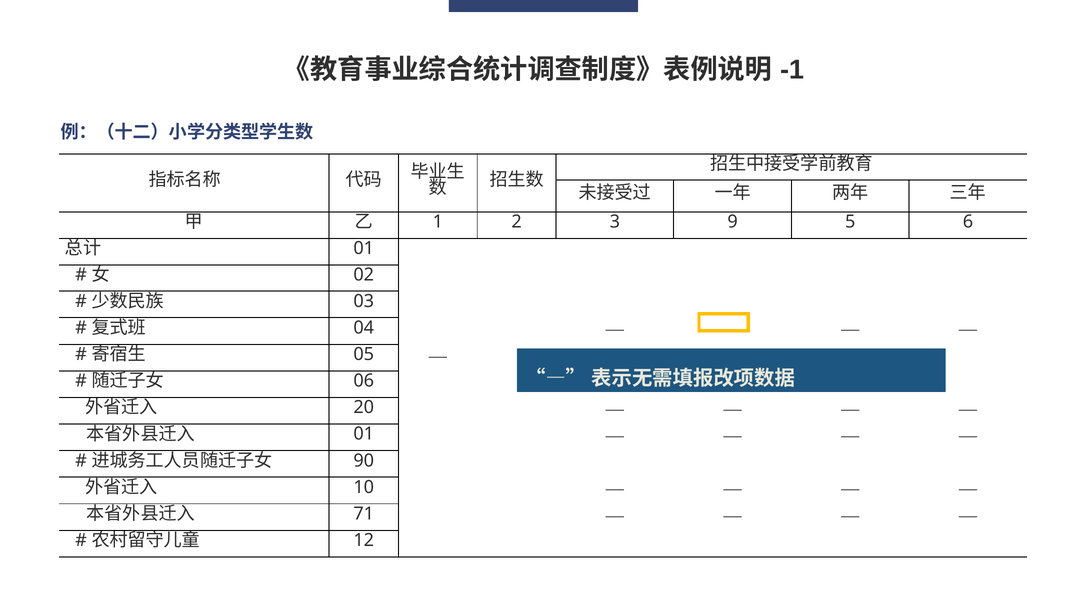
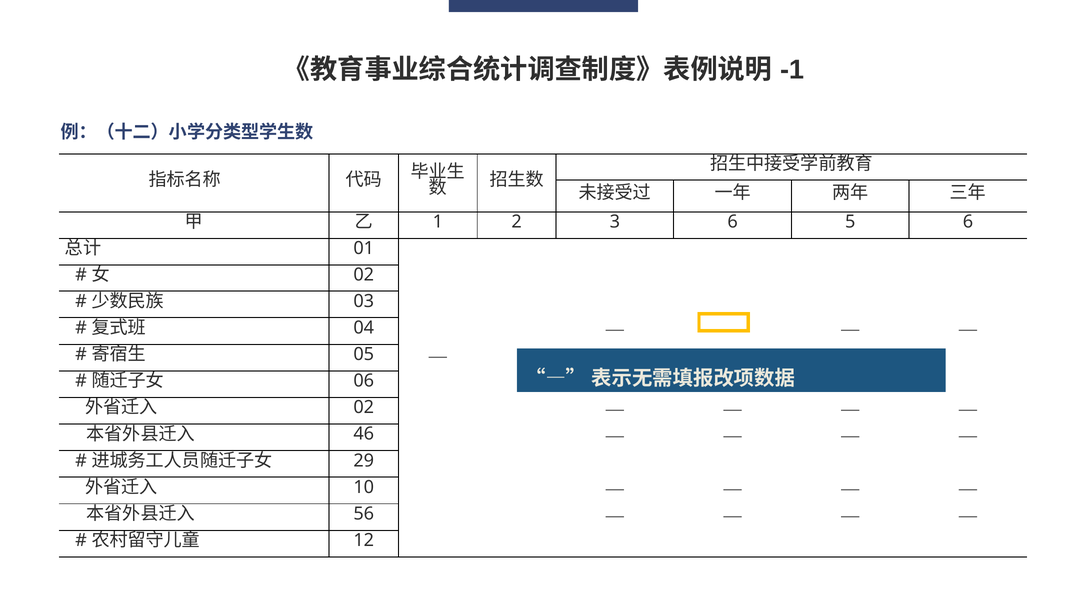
3 9: 9 -> 6 (733, 222)
20: 20 -> 02 (364, 407)
01: 01 -> 46 (364, 434)
90: 90 -> 29 (364, 460)
71: 71 -> 56 (364, 513)
